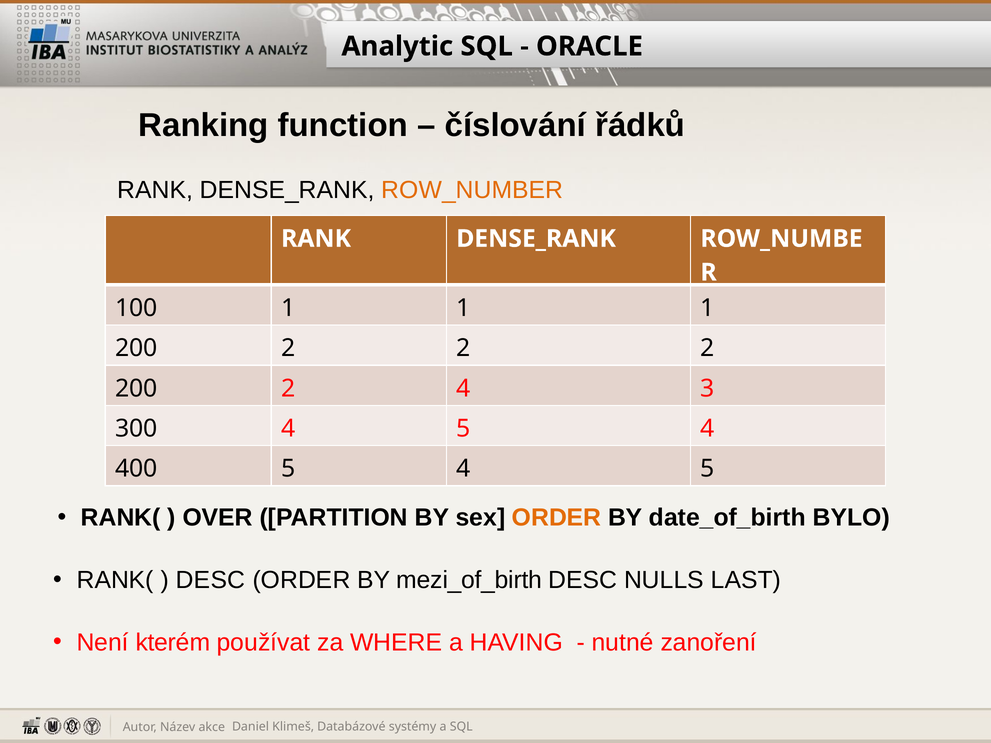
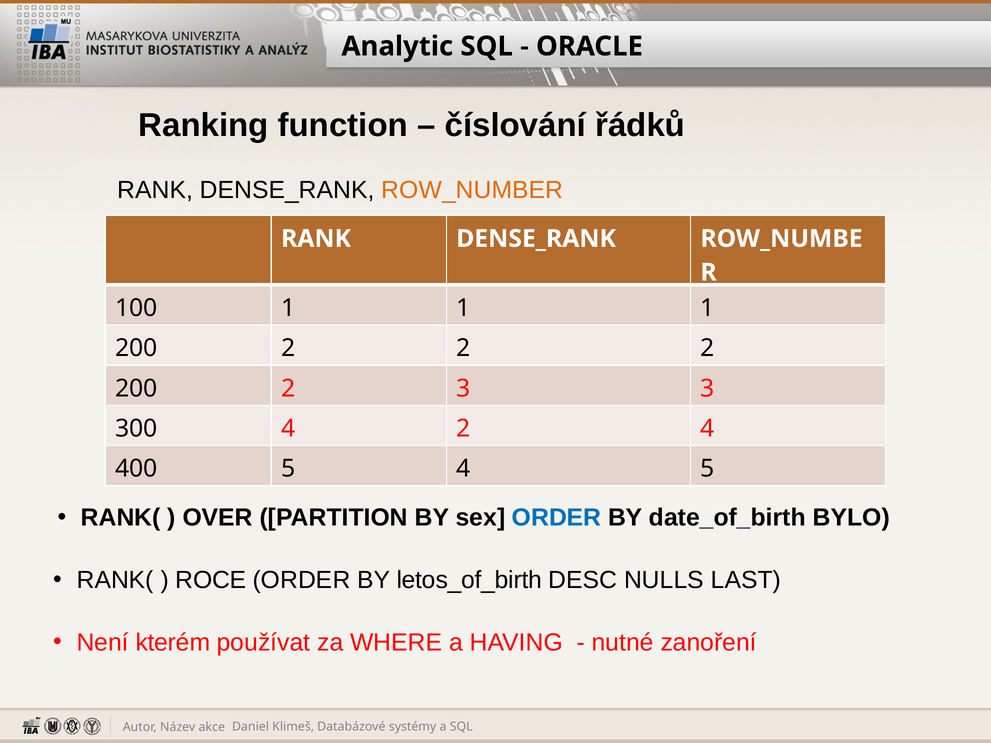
2 4: 4 -> 3 (463, 389)
300 4 5: 5 -> 2 (463, 429)
ORDER colour: orange -> blue (557, 518)
DESC: DESC -> ROCE (211, 580)
mezi_of_birth: mezi_of_birth -> letos_of_birth (469, 580)
